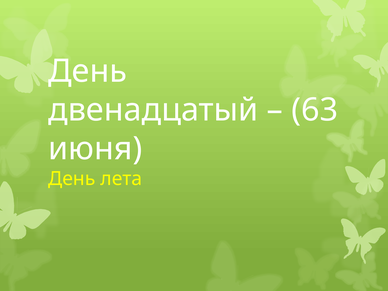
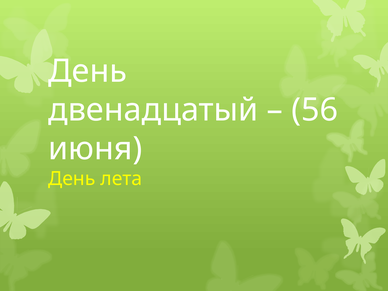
63: 63 -> 56 (315, 110)
